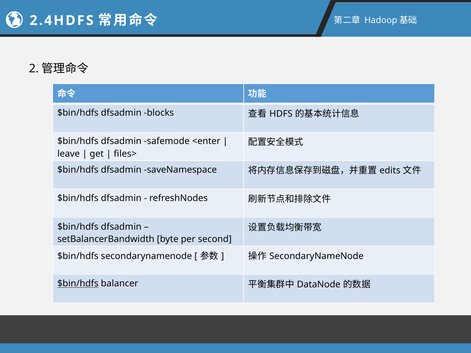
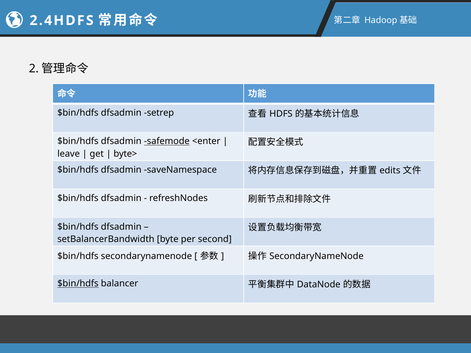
blocks: blocks -> setrep (159, 113)
safemode underline: none -> present (167, 141)
files>: files> -> byte> (125, 154)
